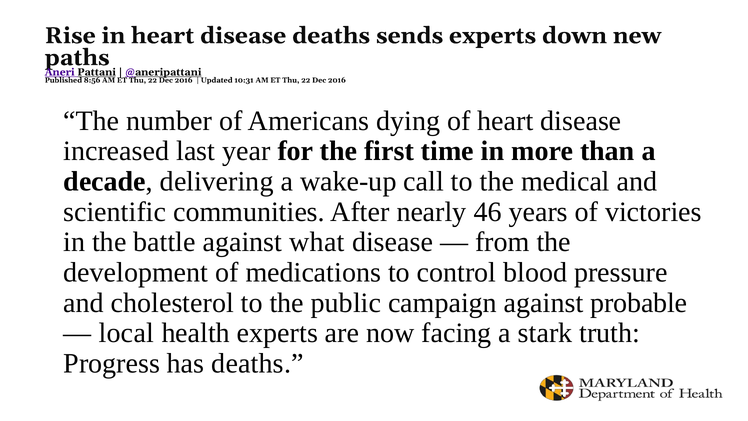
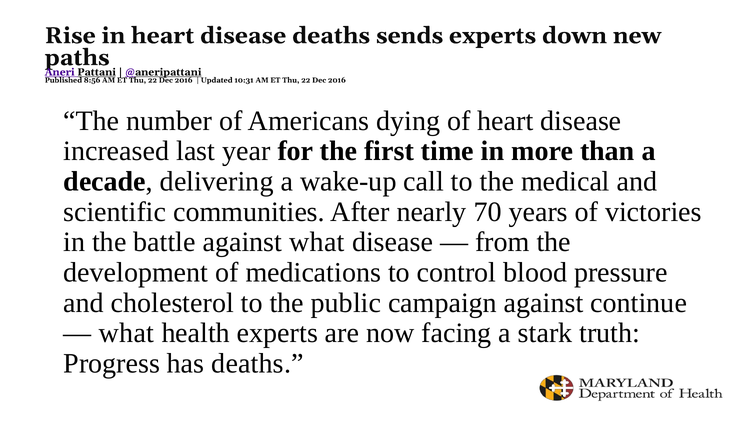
46: 46 -> 70 (488, 212)
probable: probable -> continue (639, 303)
local: local -> what (126, 333)
